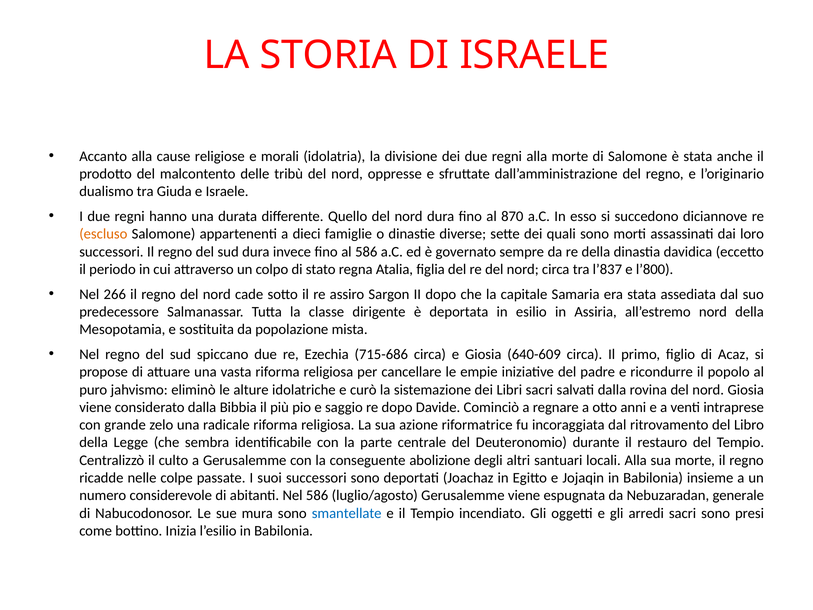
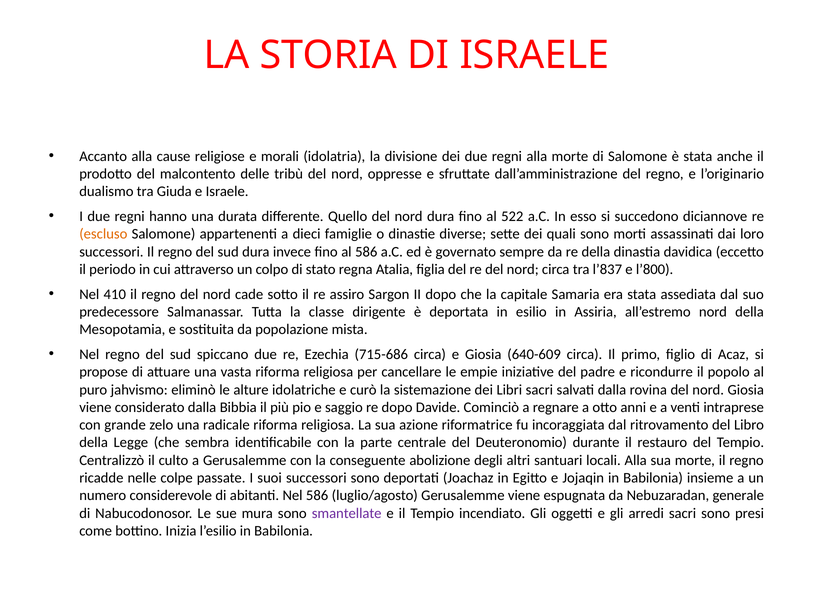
870: 870 -> 522 (512, 216)
266: 266 -> 410 (115, 294)
smantellate colour: blue -> purple (347, 513)
